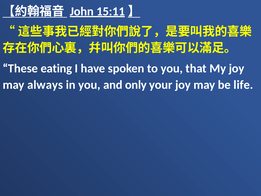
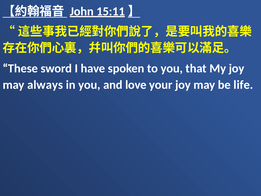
eating: eating -> sword (56, 68)
only: only -> love (136, 85)
